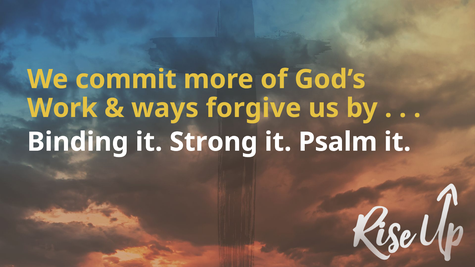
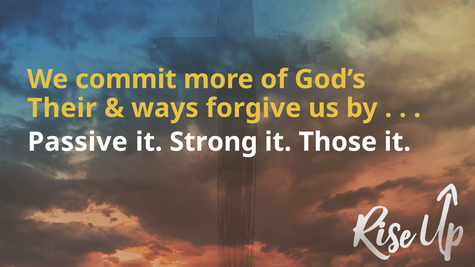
Work: Work -> Their (62, 108)
Binding: Binding -> Passive (78, 142)
Psalm: Psalm -> Those (338, 142)
